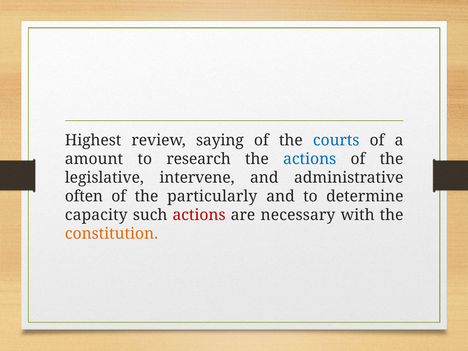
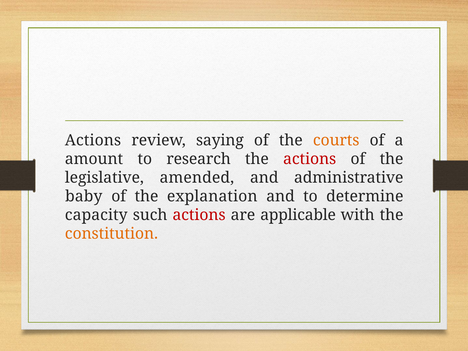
Highest: Highest -> Actions (93, 140)
courts colour: blue -> orange (336, 140)
actions colour: blue -> red (310, 159)
intervene: intervene -> amended (197, 178)
often: often -> baby (84, 196)
particularly: particularly -> explanation (212, 196)
necessary: necessary -> applicable (298, 215)
